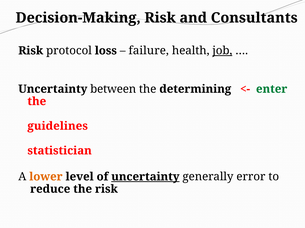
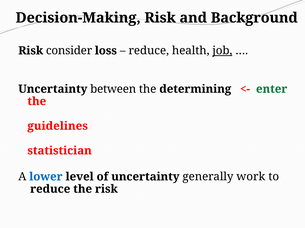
Consultants: Consultants -> Background (254, 18)
protocol: protocol -> consider (69, 51)
failure: failure -> reduce (149, 51)
lower colour: orange -> blue (46, 177)
uncertainty underline: present -> none (145, 177)
error: error -> work (251, 177)
